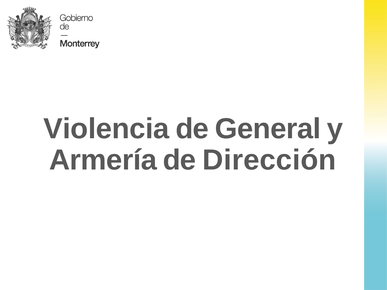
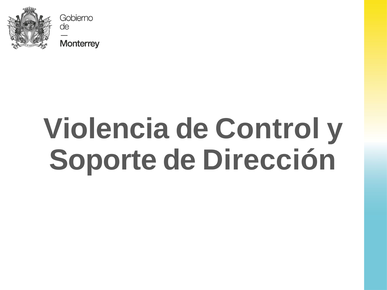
General: General -> Control (268, 129)
Armería: Armería -> Soporte (103, 160)
